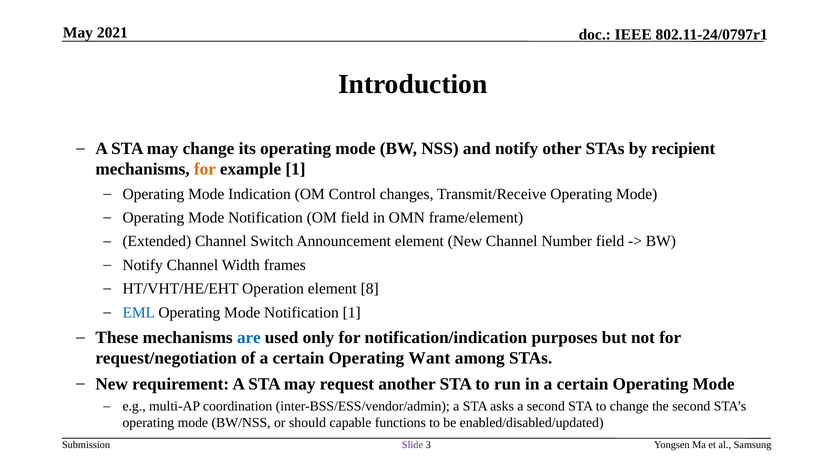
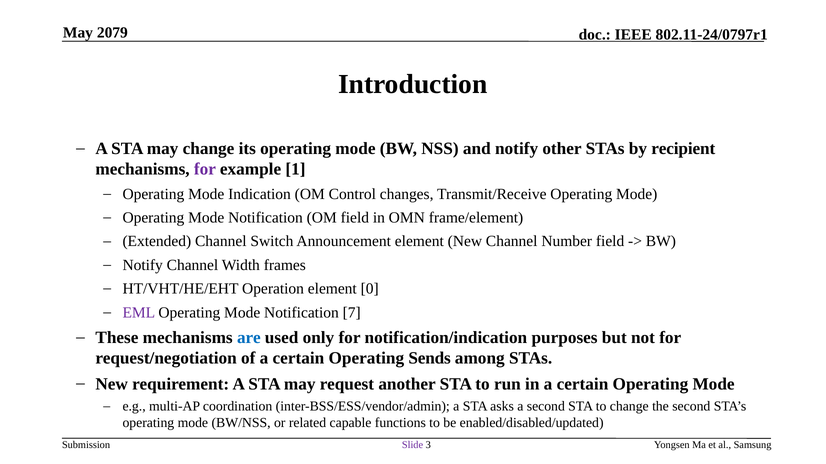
2021: 2021 -> 2079 (112, 33)
for colour: orange -> purple (205, 170)
8: 8 -> 0 (370, 289)
EML colour: blue -> purple (139, 313)
Notification 1: 1 -> 7 (352, 313)
Want: Want -> Sends (430, 359)
should: should -> related (308, 424)
